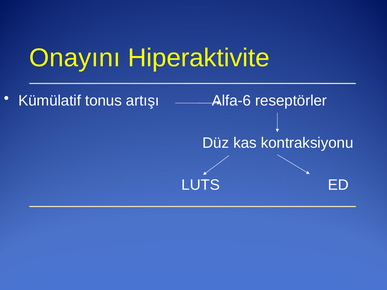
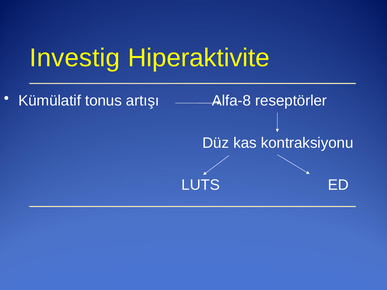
Onayını: Onayını -> Investig (75, 58)
Alfa-6: Alfa-6 -> Alfa-8 (231, 101)
